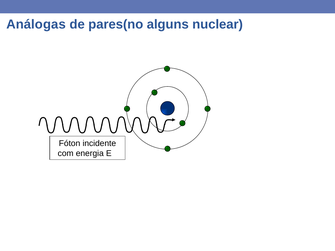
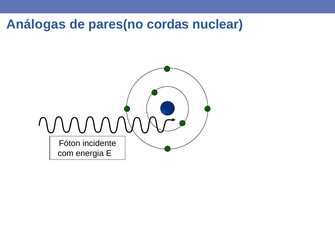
alguns: alguns -> cordas (168, 24)
